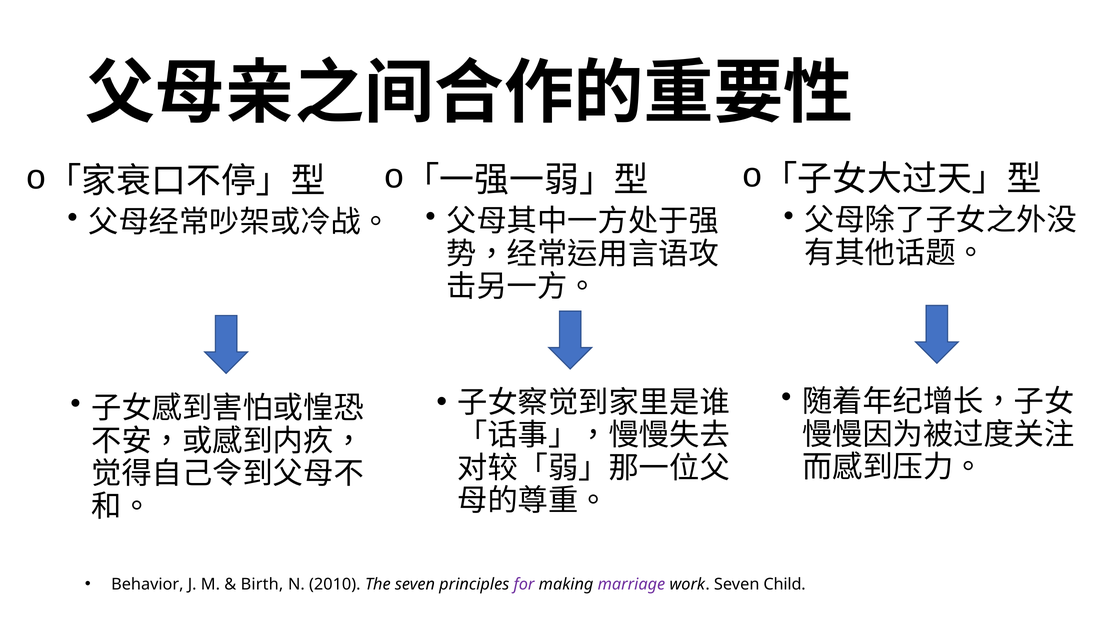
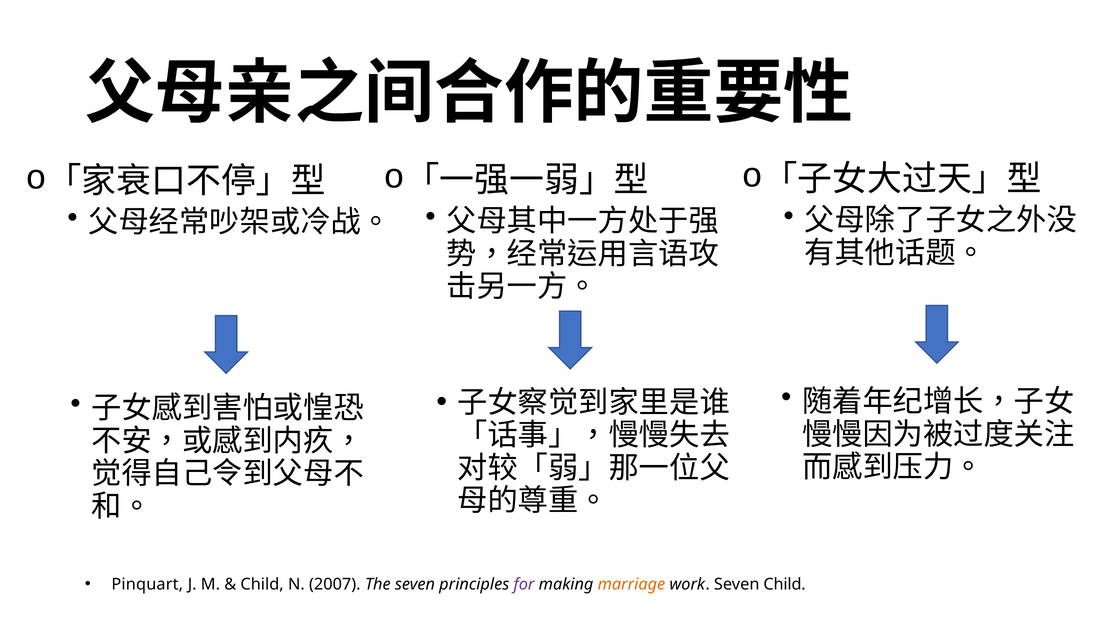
Behavior: Behavior -> Pinquart (147, 585)
Birth: Birth -> Child (262, 585)
2010: 2010 -> 2007 (335, 585)
marriage colour: purple -> orange (631, 585)
